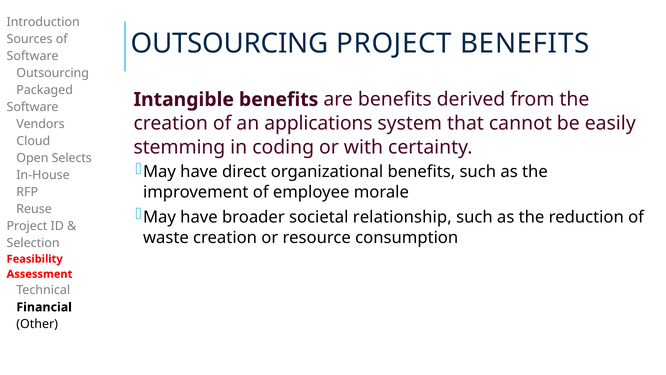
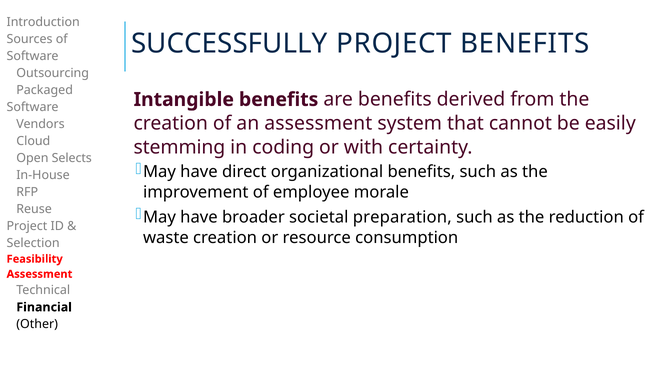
OUTSOURCING: OUTSOURCING -> SUCCESSFULLY (229, 43)
an applications: applications -> assessment (318, 123)
relationship: relationship -> preparation (402, 217)
